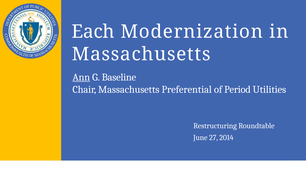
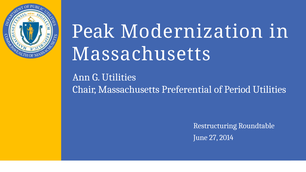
Each: Each -> Peak (93, 32)
Ann underline: present -> none (81, 77)
G Baseline: Baseline -> Utilities (119, 77)
